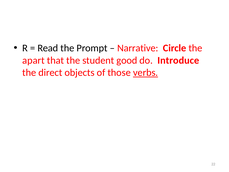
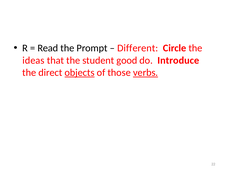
Narrative: Narrative -> Different (138, 48)
apart: apart -> ideas (33, 60)
objects underline: none -> present (80, 72)
